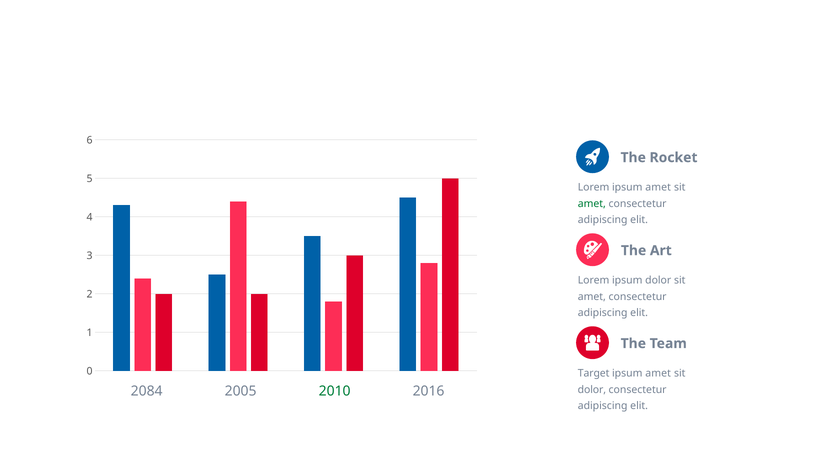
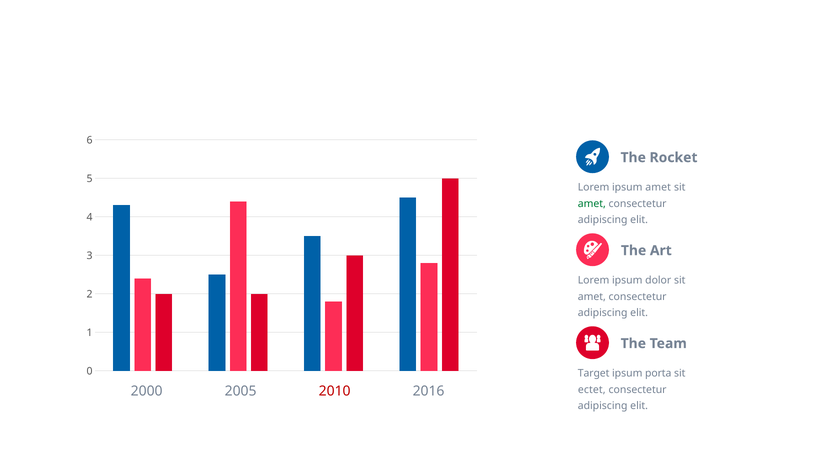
amet: amet -> porta (658, 374)
dolor: dolor -> ectet (592, 390)
2084: 2084 -> 2000 (147, 391)
2010 colour: green -> red (335, 391)
